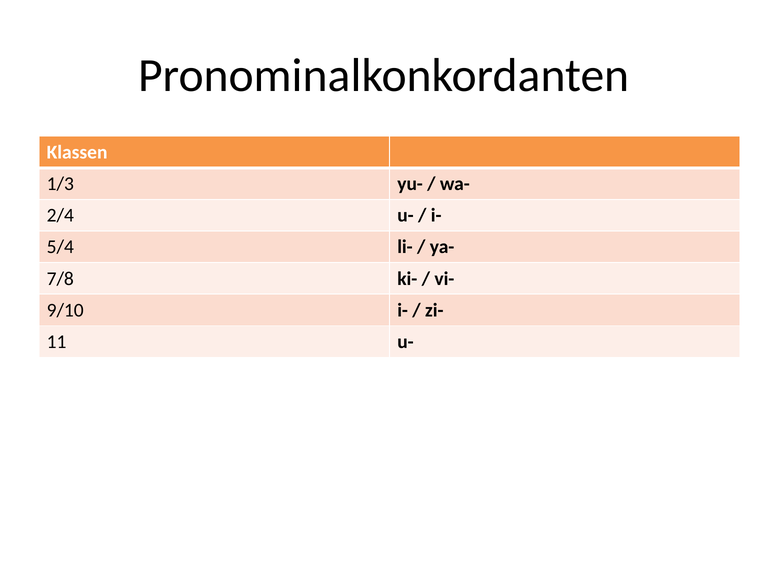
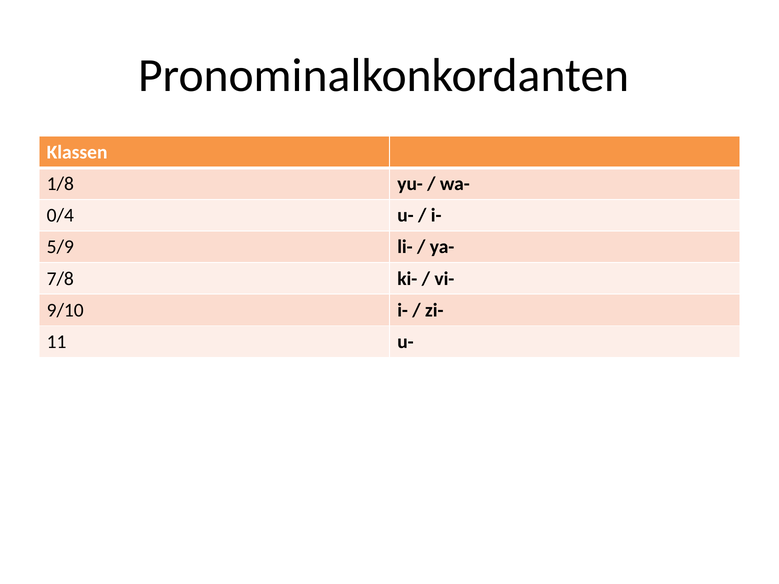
1/3: 1/3 -> 1/8 (60, 184)
2/4: 2/4 -> 0/4 (60, 216)
5/4: 5/4 -> 5/9 (60, 247)
